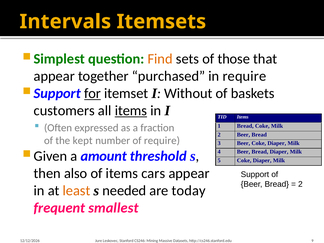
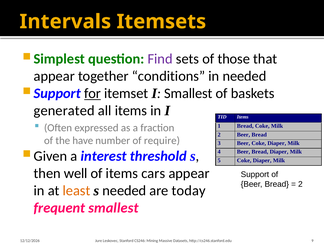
Find colour: orange -> purple (160, 59)
purchased: purchased -> conditions (169, 76)
in require: require -> needed (244, 76)
I Without: Without -> Smallest (188, 93)
customers: customers -> generated (64, 111)
items underline: present -> none (131, 111)
kept: kept -> have (83, 141)
amount: amount -> interest (104, 156)
also: also -> well (76, 173)
